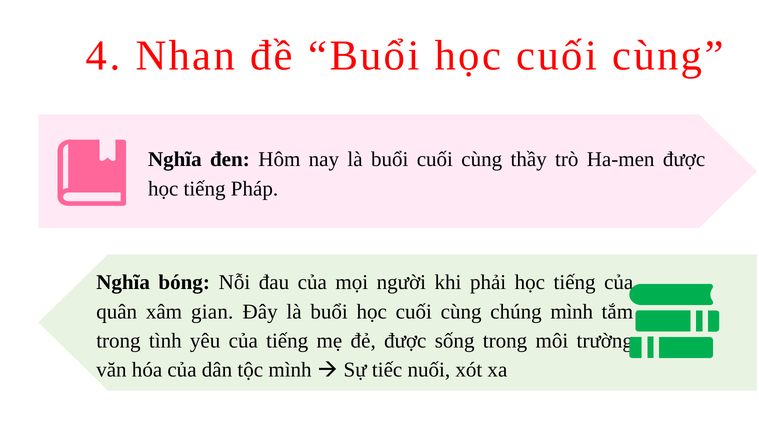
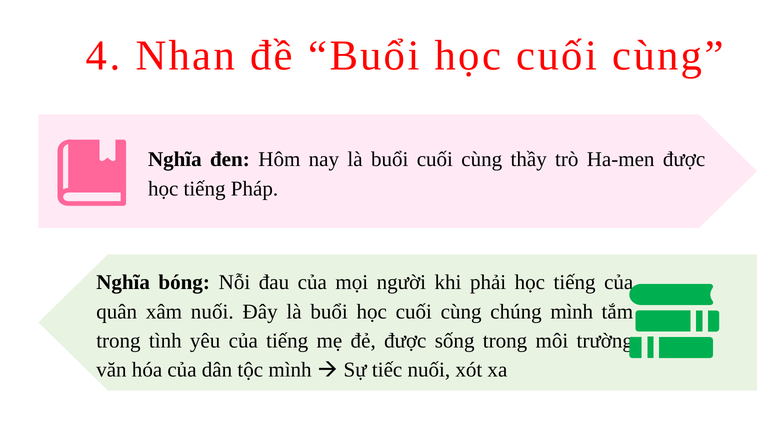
xâm gian: gian -> nuối (212, 312)
